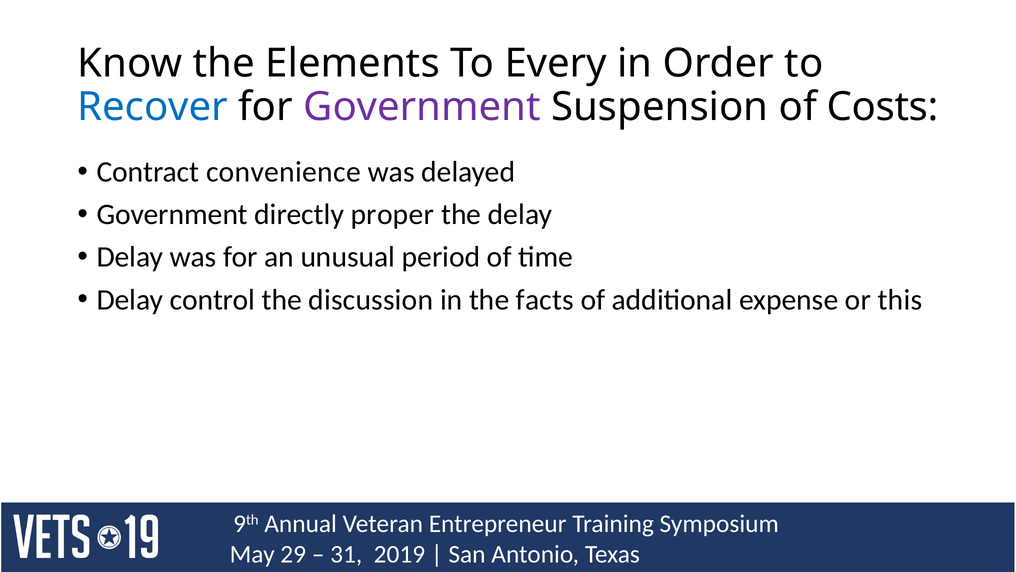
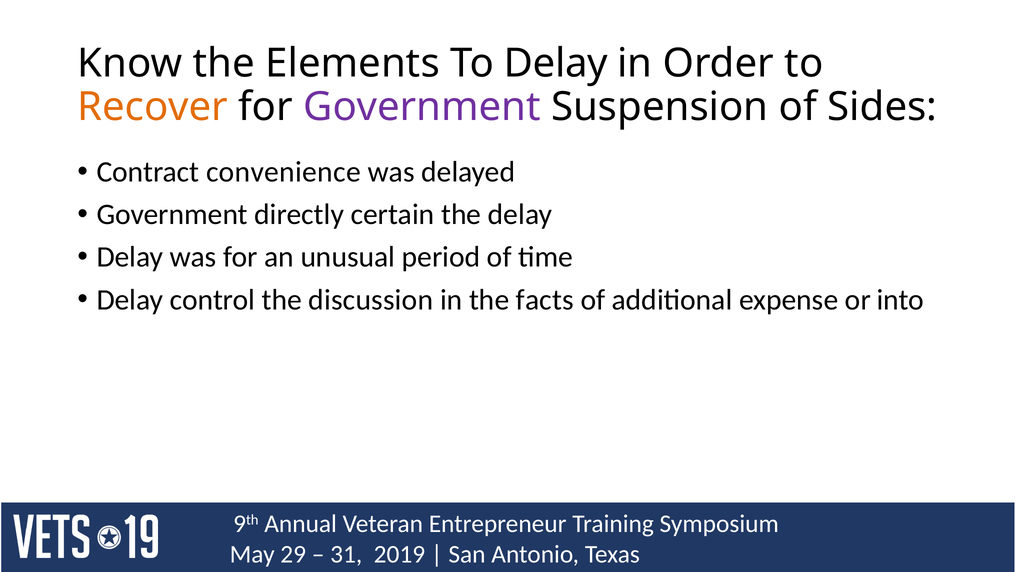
To Every: Every -> Delay (556, 64)
Recover colour: blue -> orange (153, 107)
Costs: Costs -> Sides (882, 107)
proper: proper -> certain (393, 214)
this: this -> into (900, 300)
